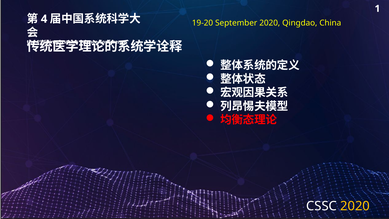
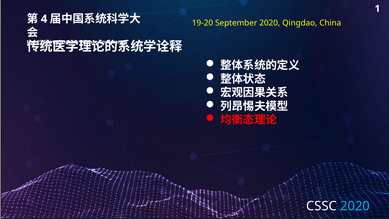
2020 colour: yellow -> light blue (355, 206)
